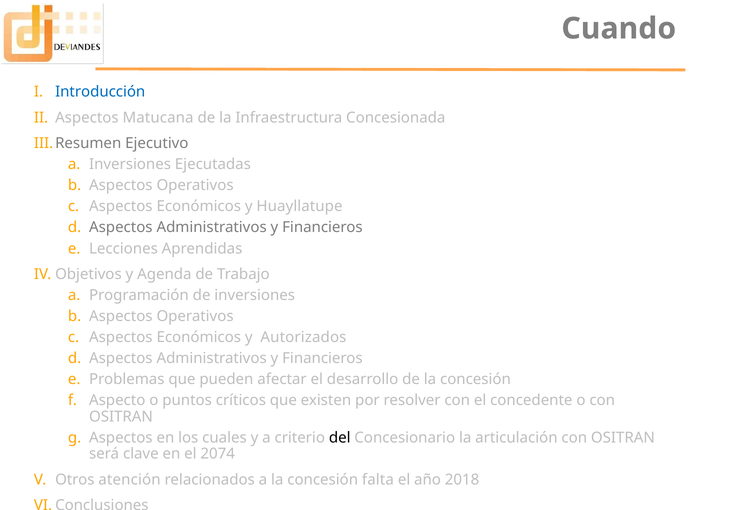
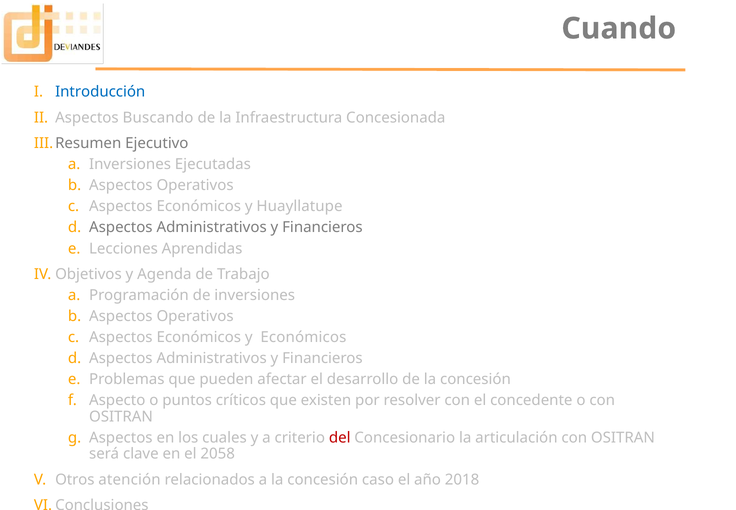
Matucana: Matucana -> Buscando (158, 118)
y Autorizados: Autorizados -> Económicos (303, 337)
del colour: black -> red (340, 437)
2074: 2074 -> 2058 (218, 454)
falta: falta -> caso (378, 479)
